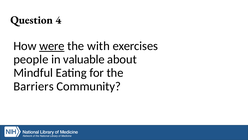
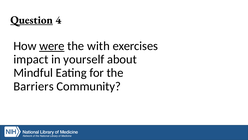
Question underline: none -> present (32, 20)
people: people -> impact (31, 59)
valuable: valuable -> yourself (84, 59)
